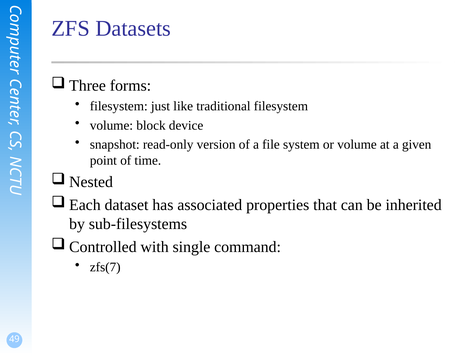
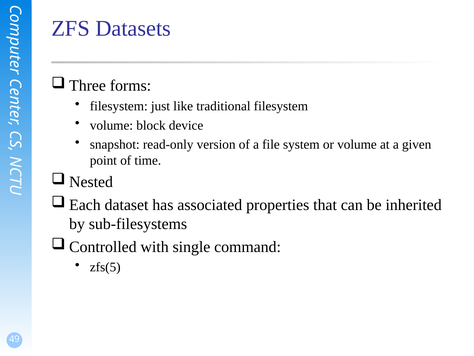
zfs(7: zfs(7 -> zfs(5 (105, 267)
